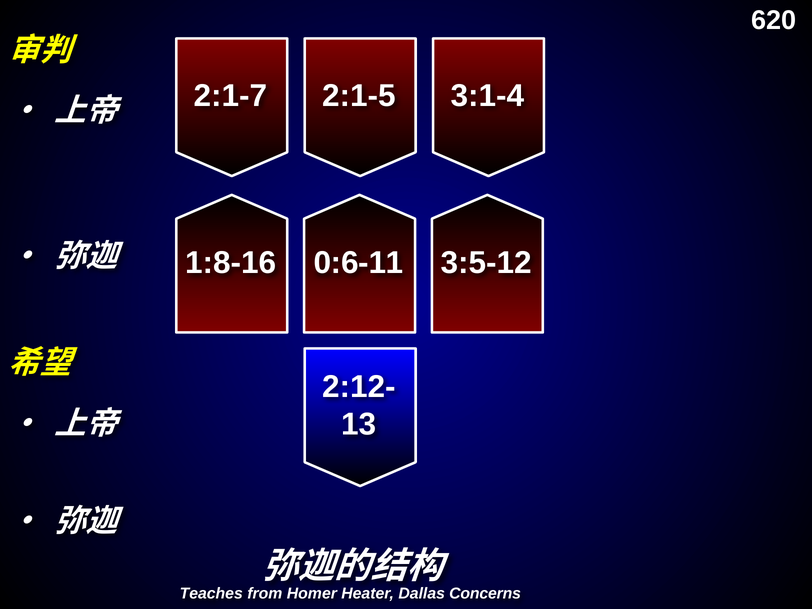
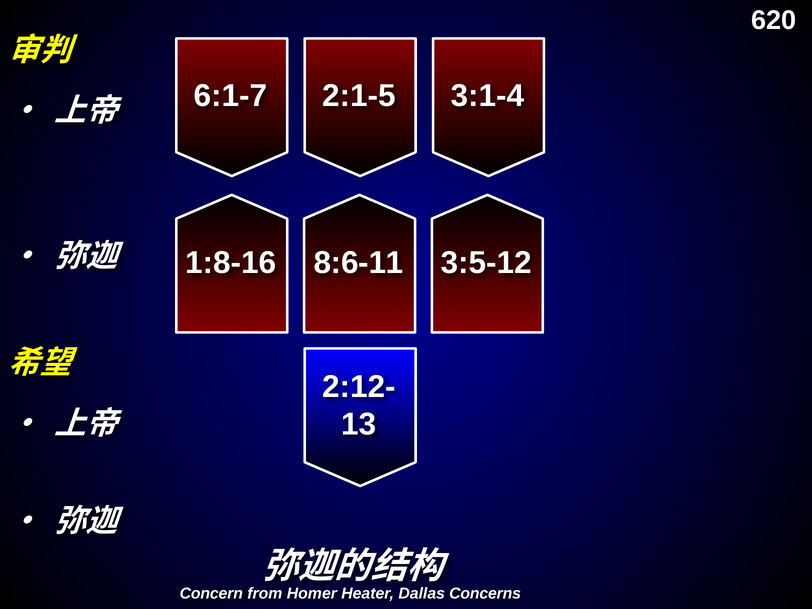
2:1-7: 2:1-7 -> 6:1-7 (231, 96)
0:6-11: 0:6-11 -> 8:6-11 (359, 263)
Teaches: Teaches -> Concern (211, 593)
